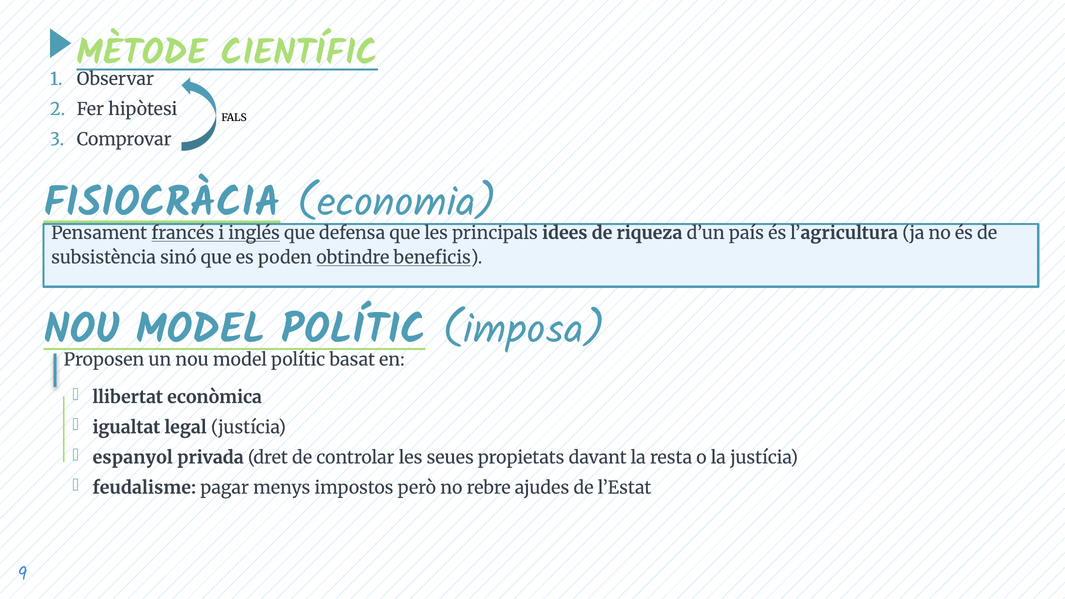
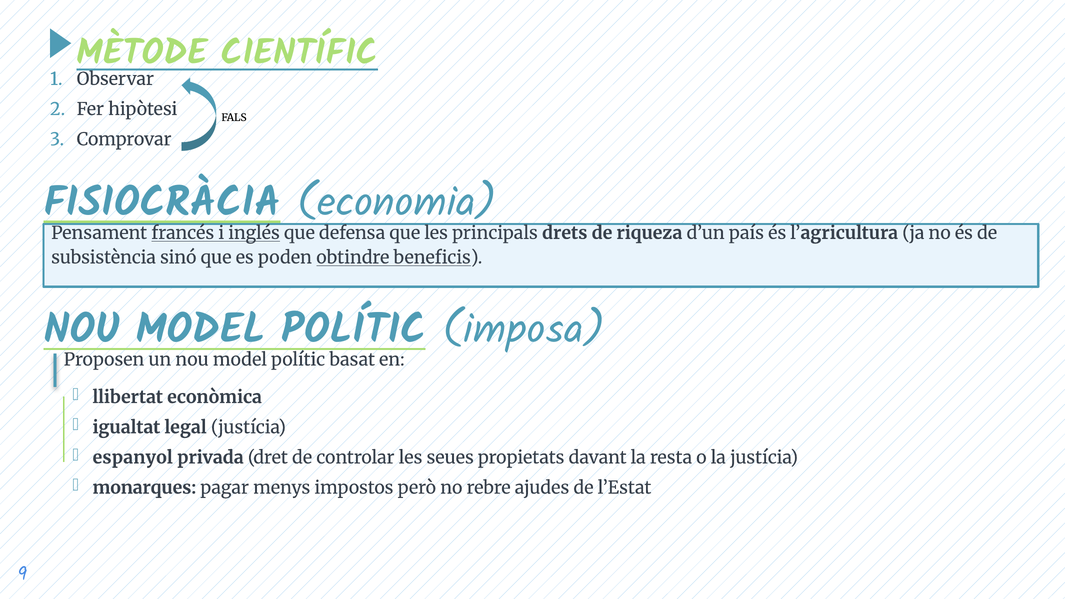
idees: idees -> drets (565, 233)
feudalisme: feudalisme -> monarques (144, 488)
